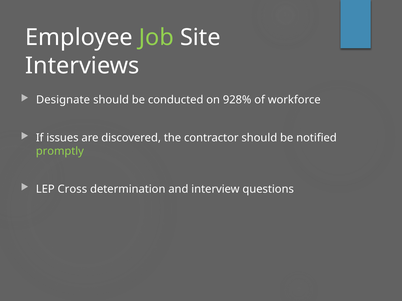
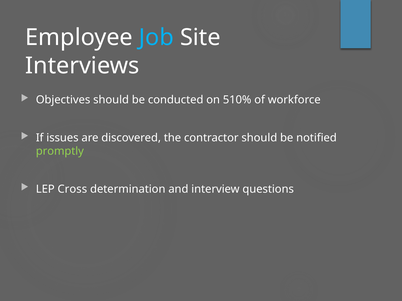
Job colour: light green -> light blue (156, 38)
Designate: Designate -> Objectives (63, 100)
928%: 928% -> 510% (237, 100)
